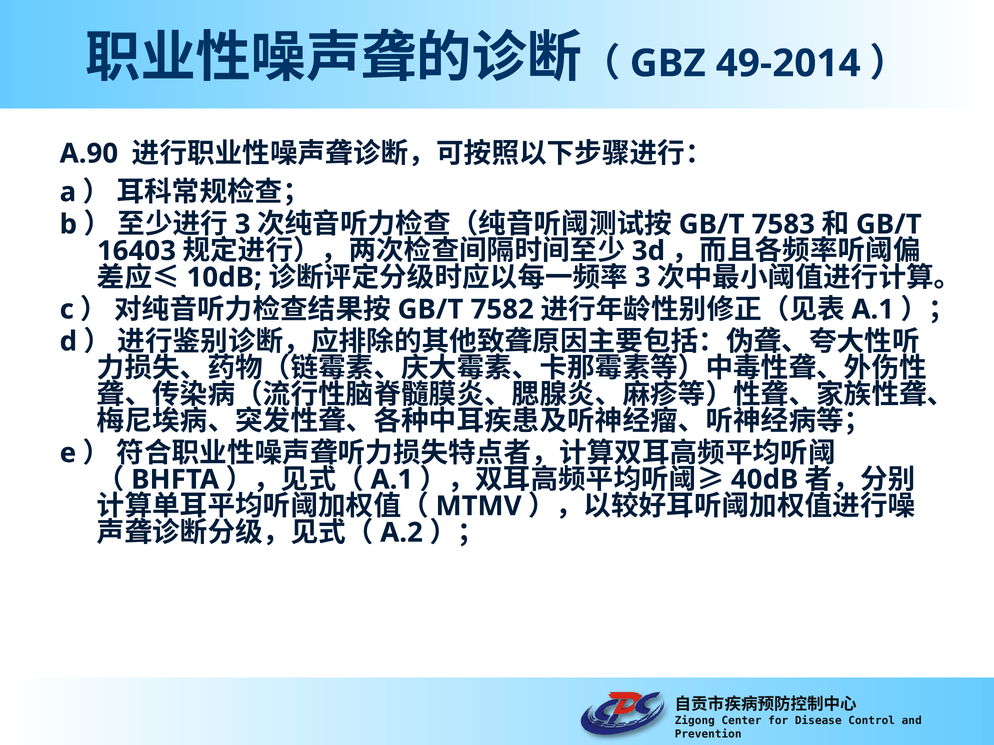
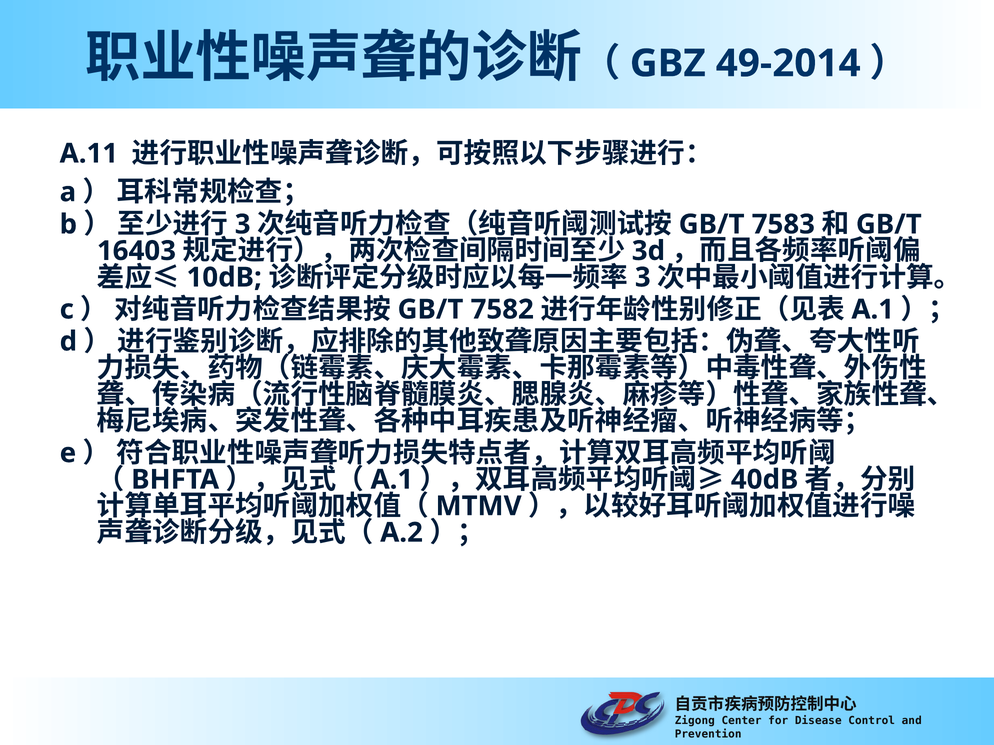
A.90: A.90 -> A.11 (89, 154)
